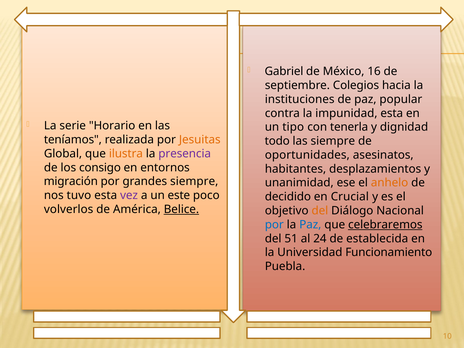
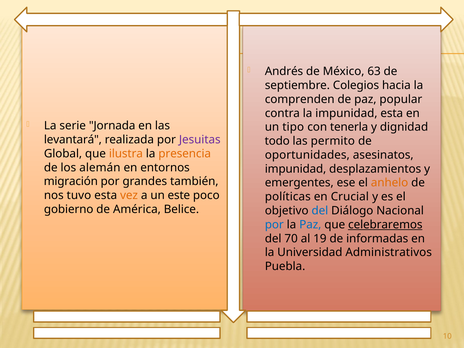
Gabriel: Gabriel -> Andrés (284, 71)
16: 16 -> 63 (374, 71)
instituciones: instituciones -> comprenden (300, 99)
Horario: Horario -> Jornada (112, 126)
teníamos: teníamos -> levantará (73, 140)
Jesuitas colour: orange -> purple (200, 140)
las siempre: siempre -> permito (333, 141)
presencia colour: purple -> orange (185, 154)
consigo: consigo -> alemán (100, 168)
habitantes: habitantes -> impunidad (296, 169)
grandes siempre: siempre -> también (194, 181)
unanimidad: unanimidad -> emergentes (299, 183)
vez colour: purple -> orange (129, 195)
decidido: decidido -> políticas (288, 197)
volverlos: volverlos -> gobierno (69, 209)
Belice underline: present -> none (181, 209)
del colour: orange -> blue (320, 211)
51: 51 -> 70 (291, 239)
24: 24 -> 19 (320, 239)
establecida: establecida -> informadas (377, 239)
Funcionamiento: Funcionamiento -> Administrativos (389, 252)
